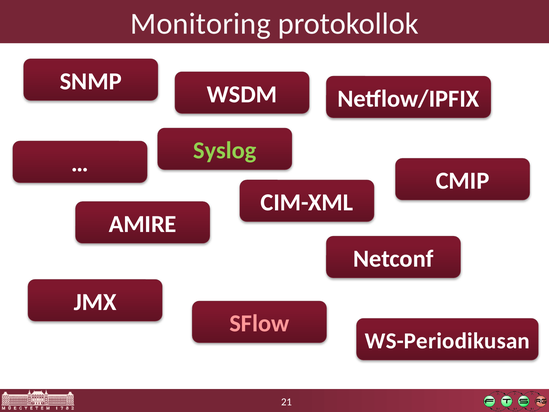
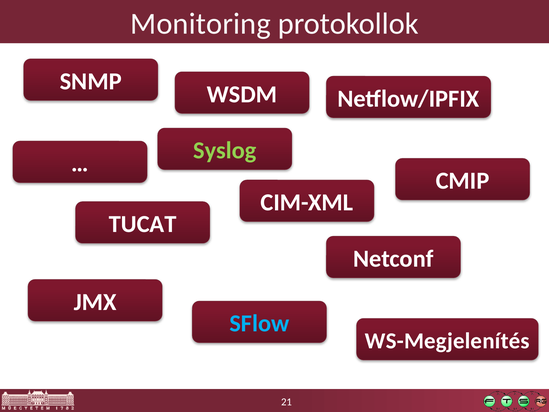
AMIRE: AMIRE -> TUCAT (143, 224)
SFlow colour: pink -> light blue (259, 323)
WS-Periodikusan: WS-Periodikusan -> WS-Megjelenítés (447, 341)
